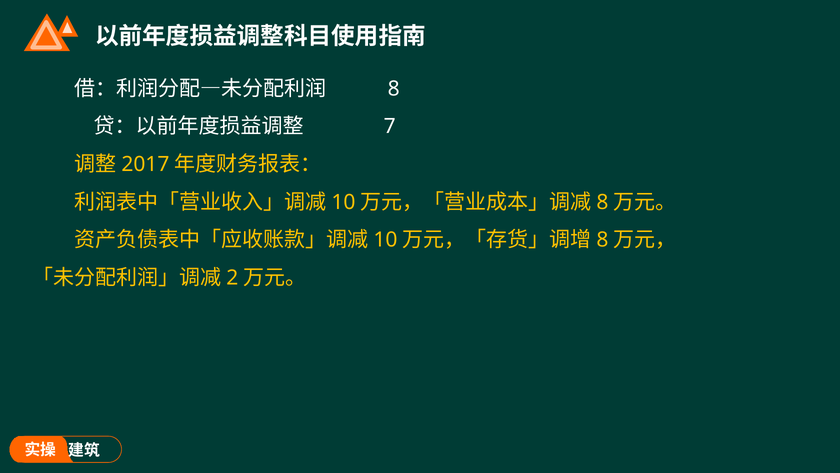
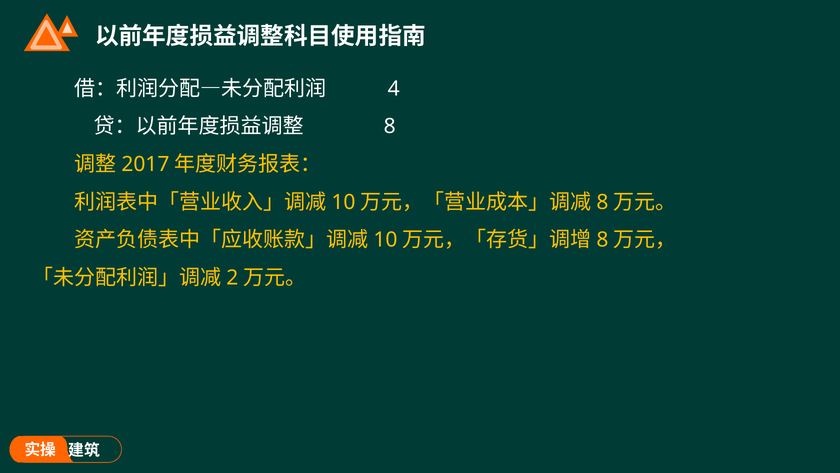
8: 8 -> 4 (394, 89)
7: 7 -> 8 (390, 126)
